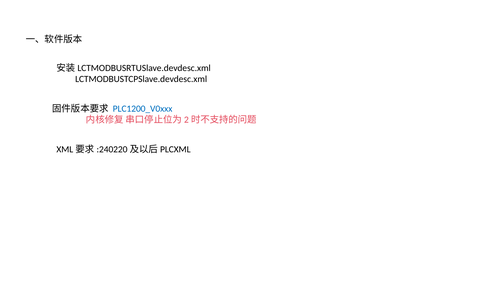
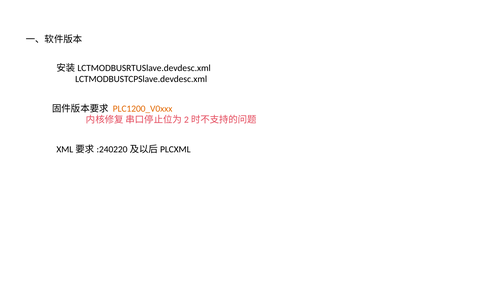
PLC1200_V0xxx colour: blue -> orange (143, 109)
